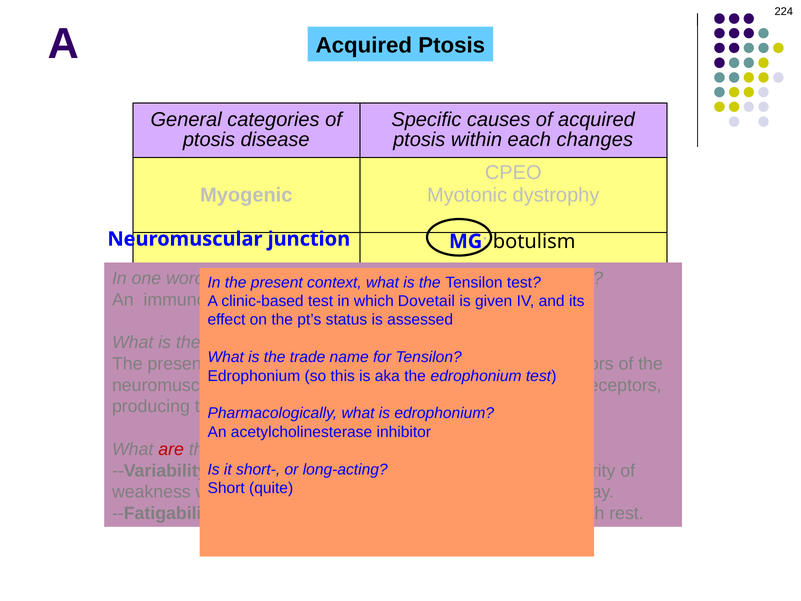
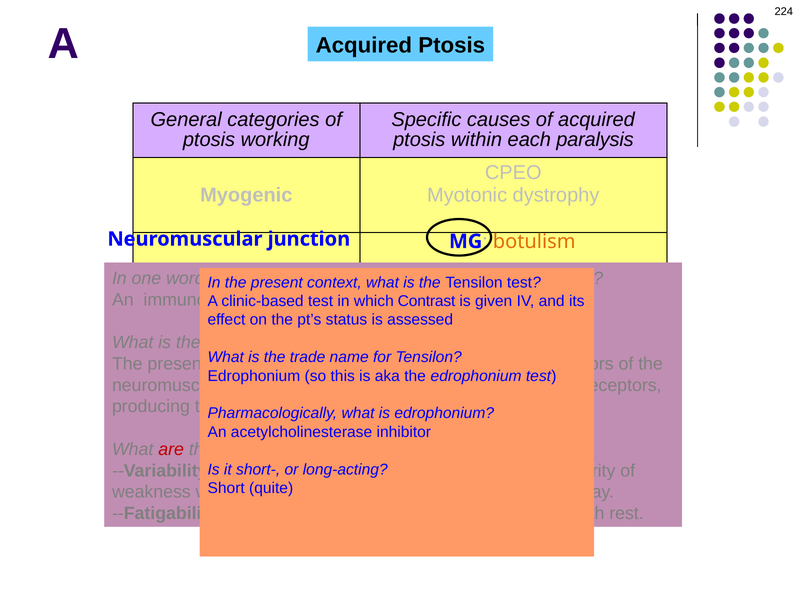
disease: disease -> working (275, 140)
changes: changes -> paralysis (595, 140)
botulism colour: black -> orange (534, 241)
Dovetail: Dovetail -> Contrast (427, 301)
